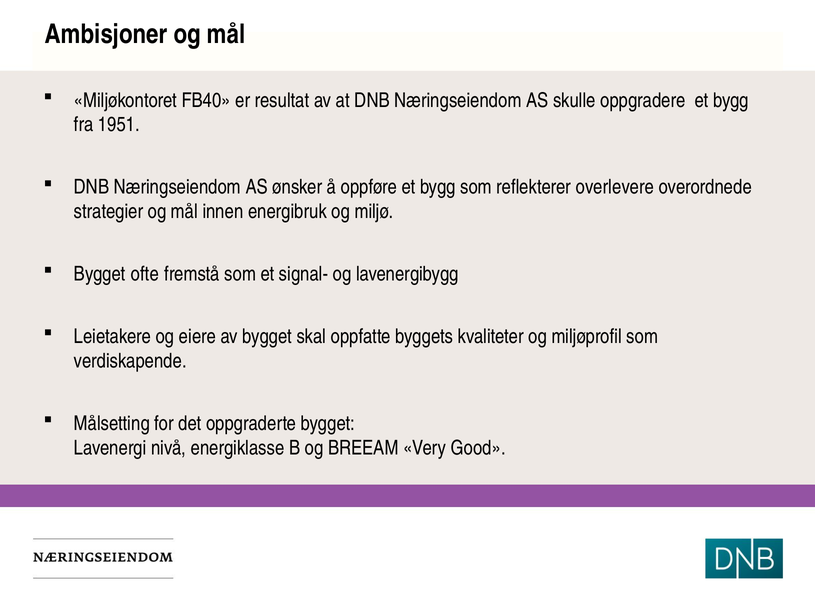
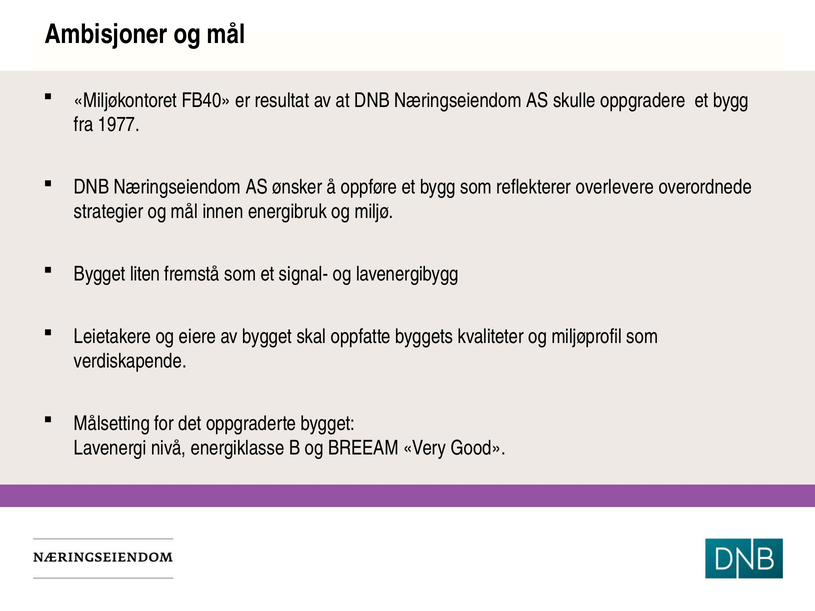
1951: 1951 -> 1977 (119, 125)
ofte: ofte -> liten (145, 274)
